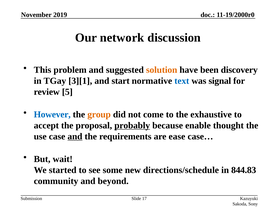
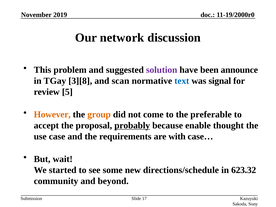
solution colour: orange -> purple (162, 70)
discovery: discovery -> announce (239, 70)
3][1: 3][1 -> 3][8 (80, 81)
start: start -> scan (120, 81)
However colour: blue -> orange (52, 114)
exhaustive: exhaustive -> preferable (211, 114)
and underline: present -> none (75, 136)
ease: ease -> with (177, 136)
844.83: 844.83 -> 623.32 (244, 170)
